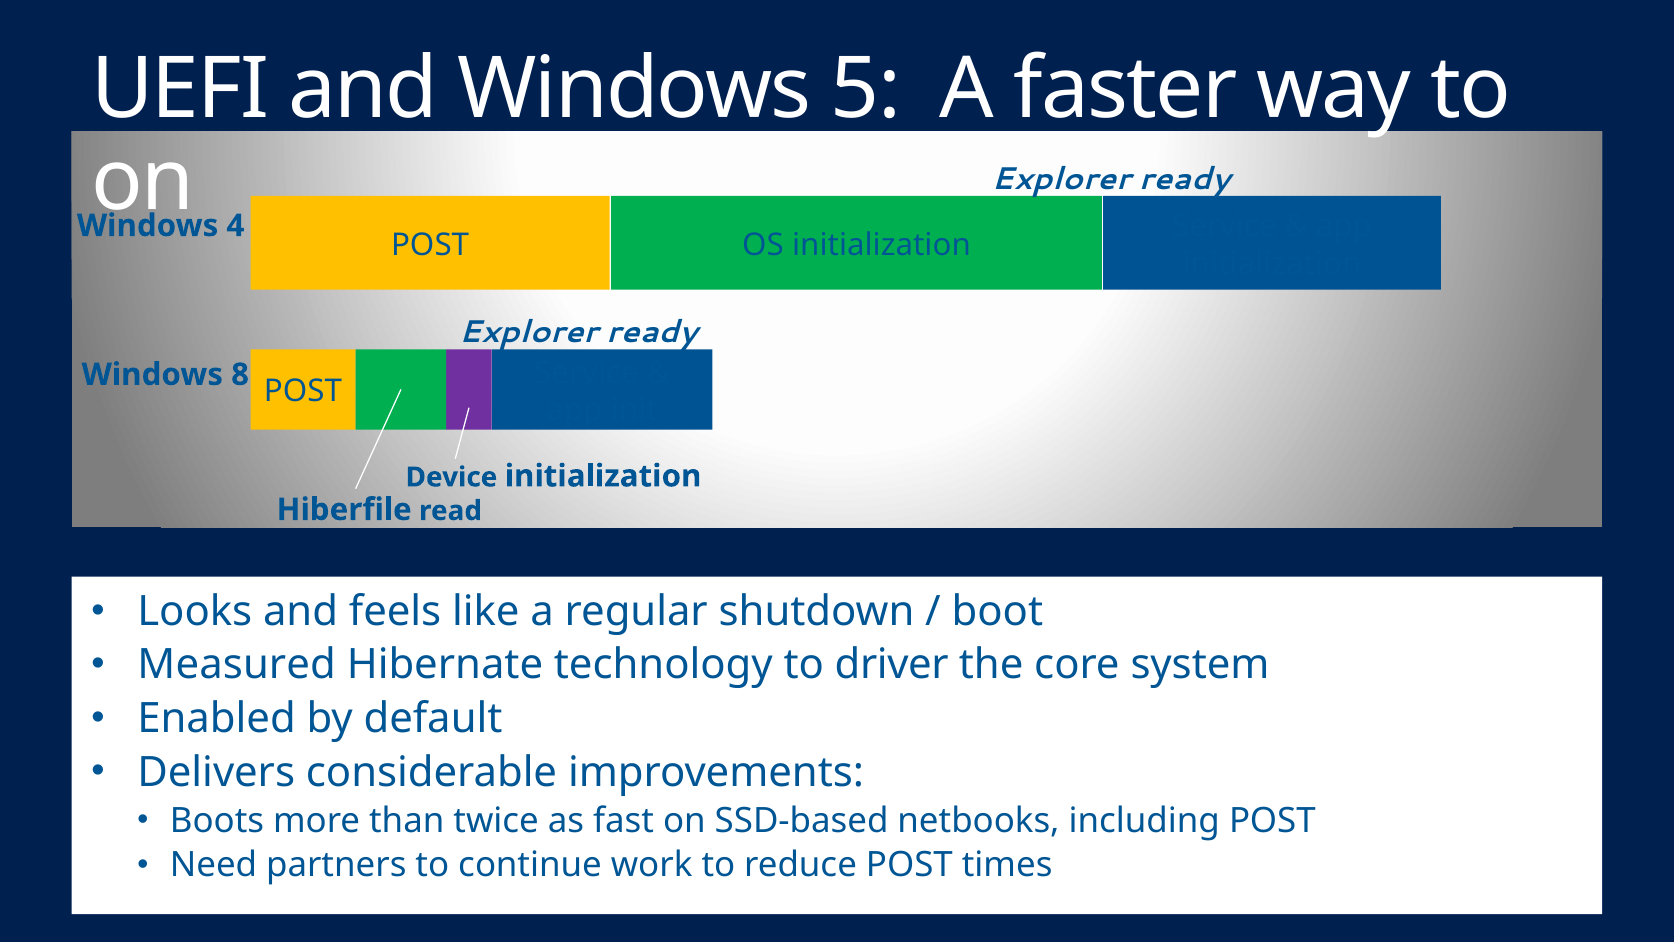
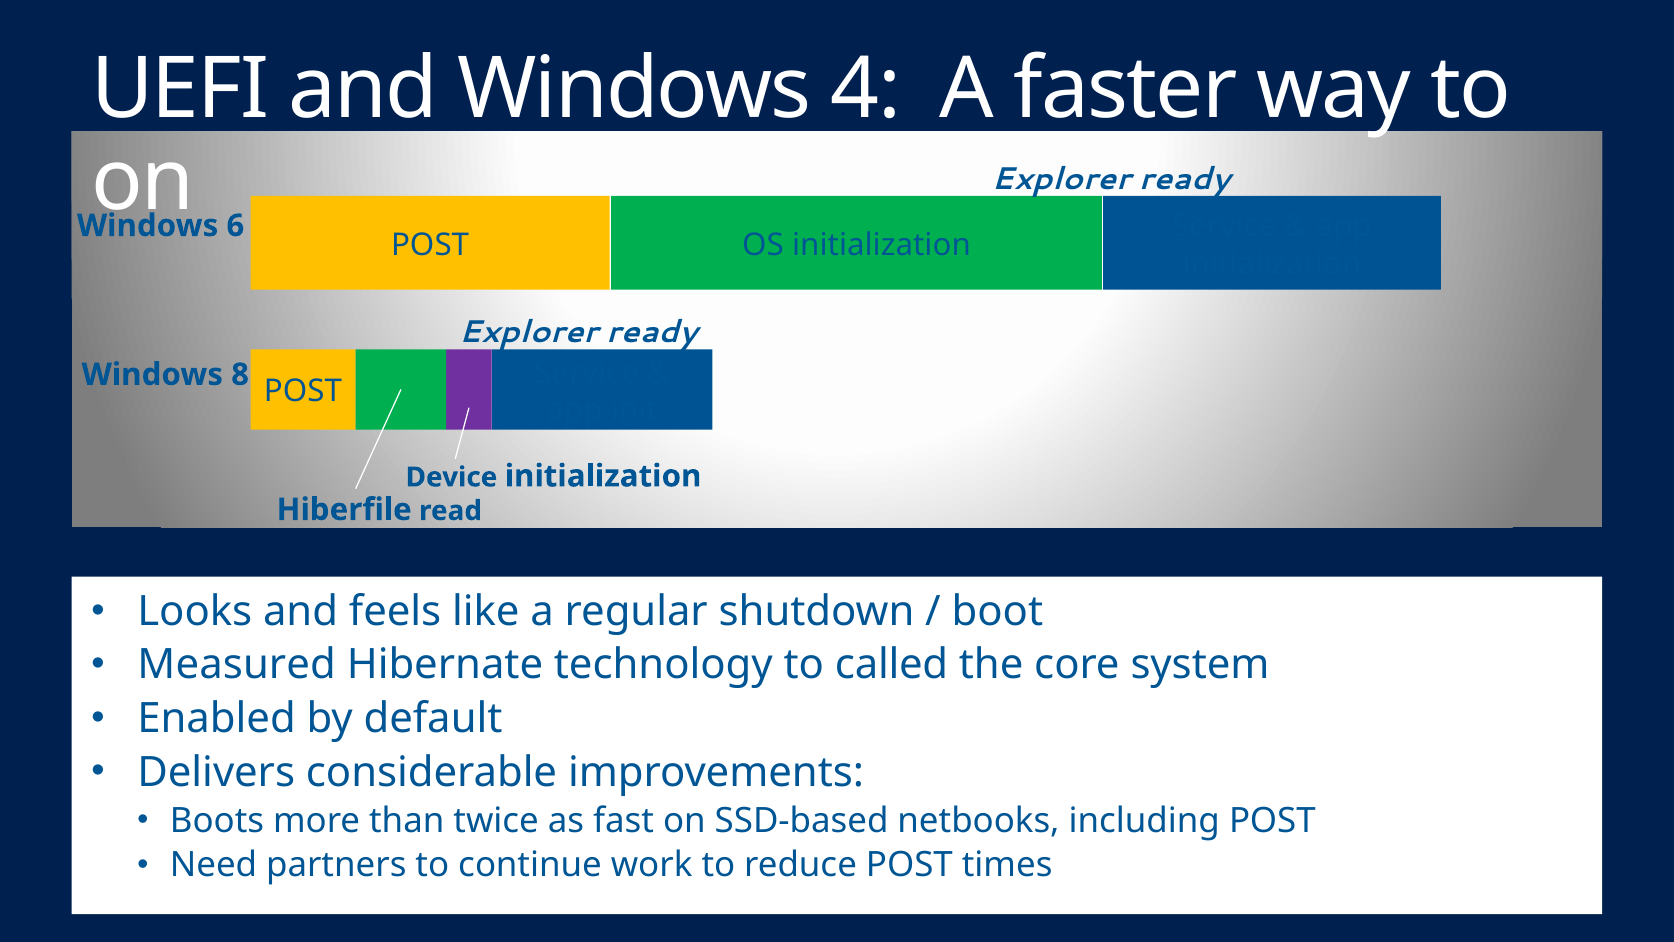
5: 5 -> 4 (866, 89)
4: 4 -> 6 (235, 226)
driver: driver -> called (892, 665)
